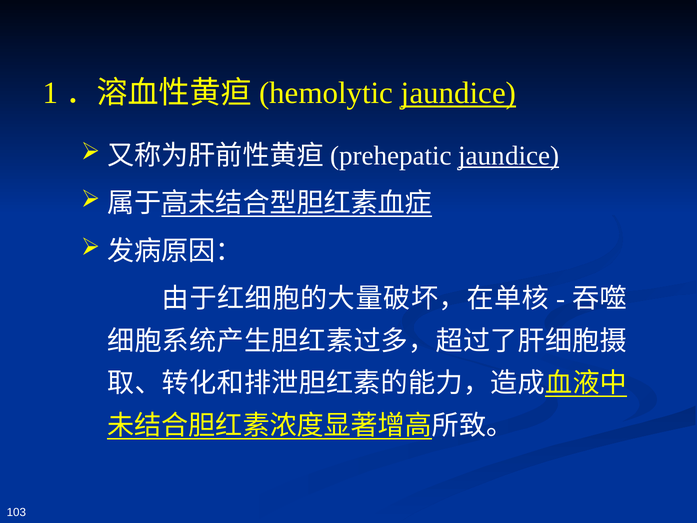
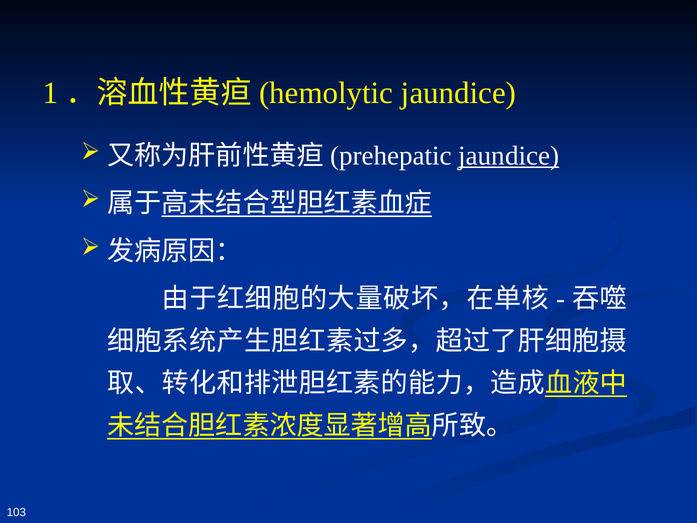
jaundice underline: present -> none (459, 93)
